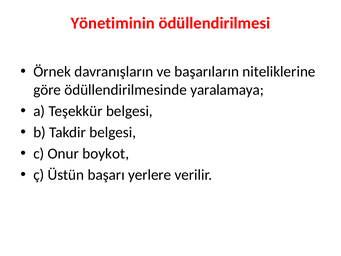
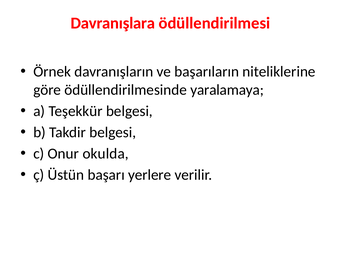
Yönetiminin: Yönetiminin -> Davranışlara (113, 23)
boykot: boykot -> okulda (106, 153)
